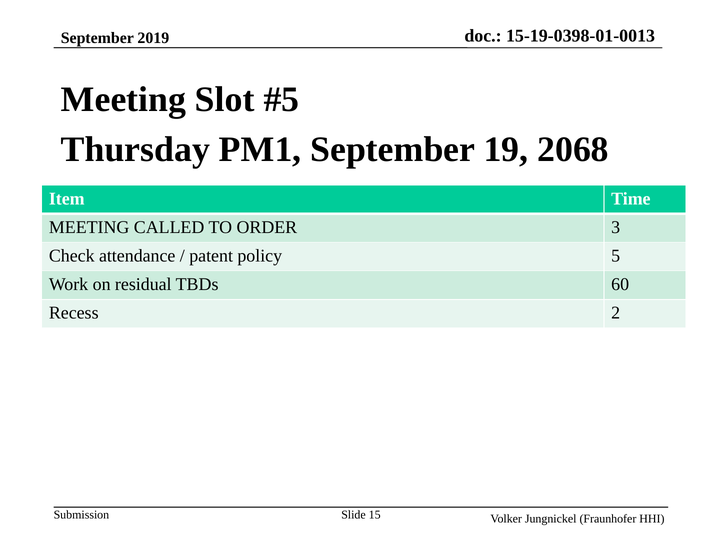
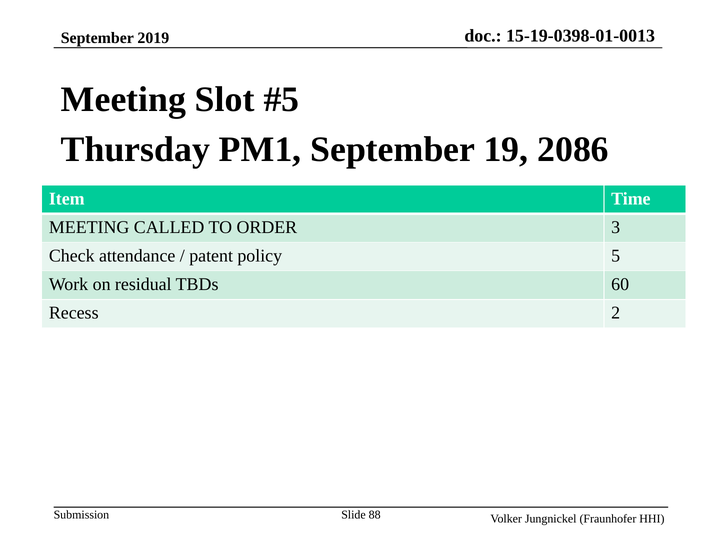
2068: 2068 -> 2086 (573, 149)
15: 15 -> 88 (375, 515)
